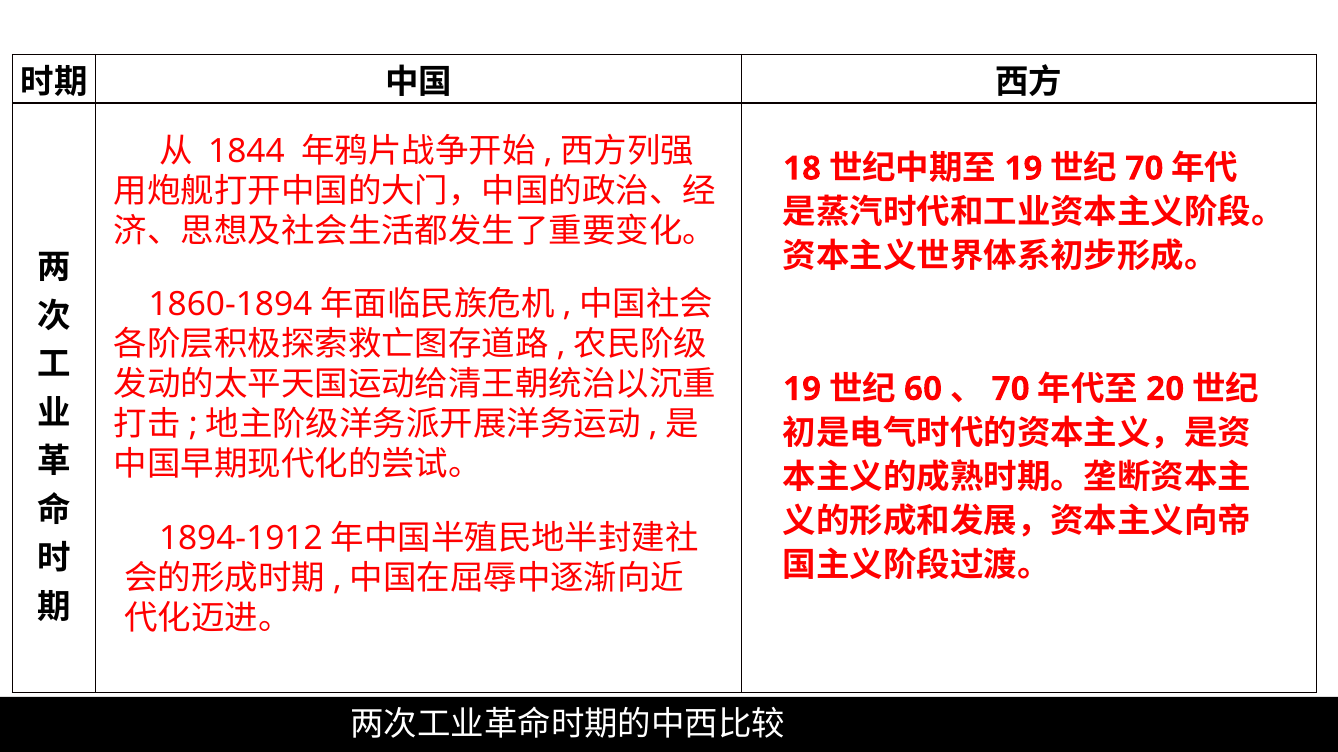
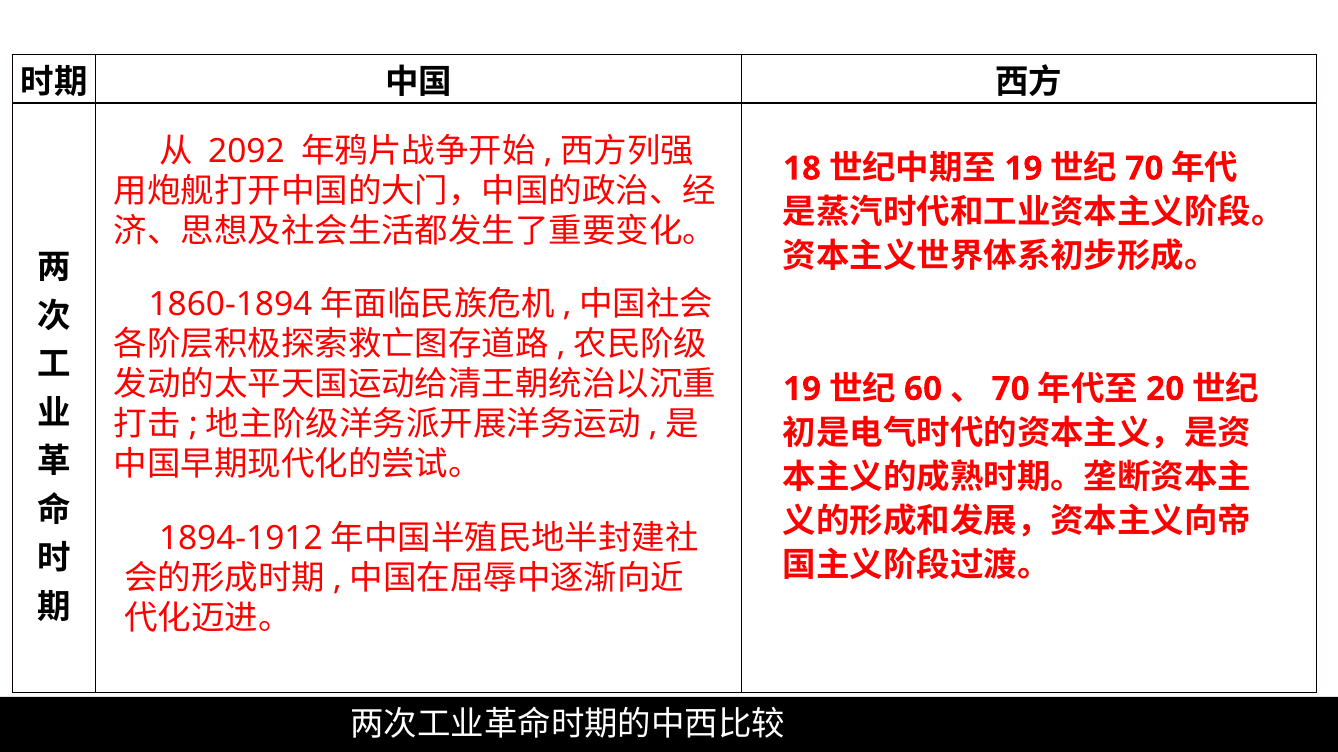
1844: 1844 -> 2092 (246, 151)
